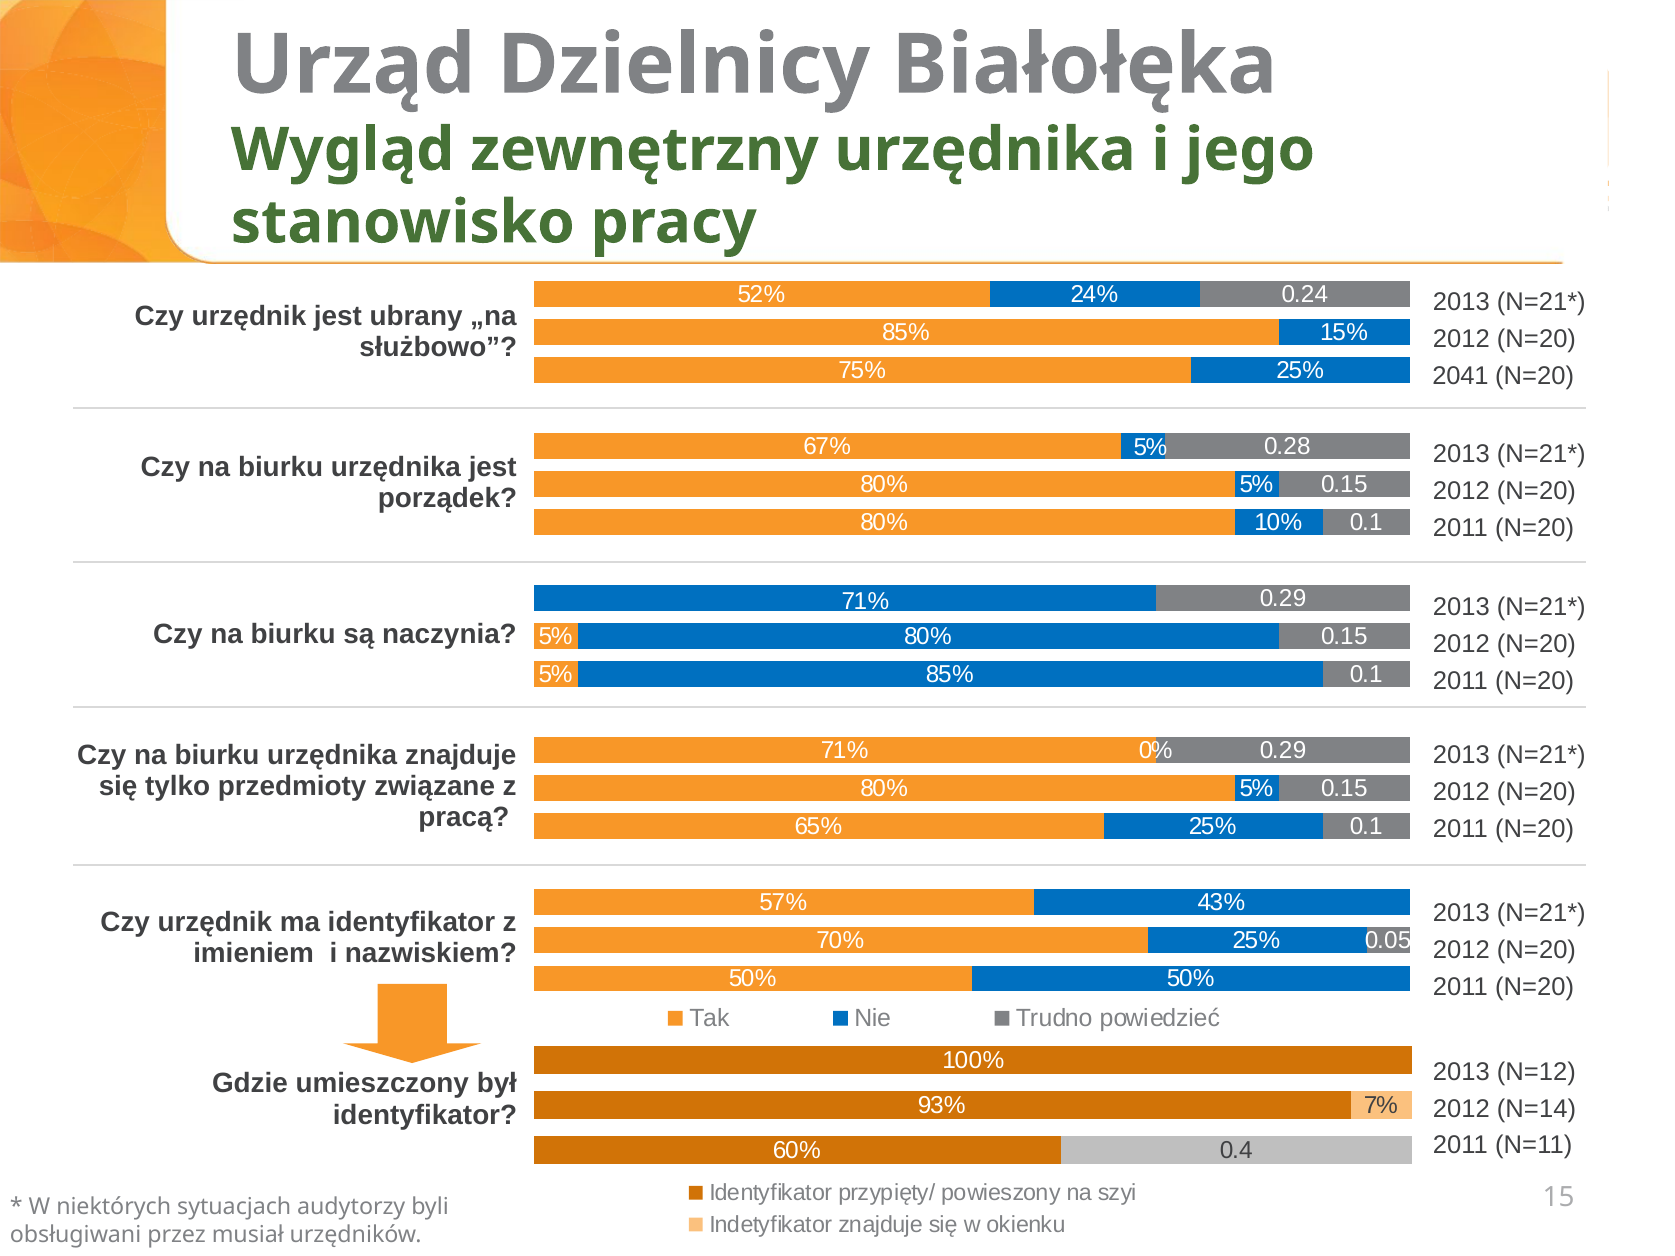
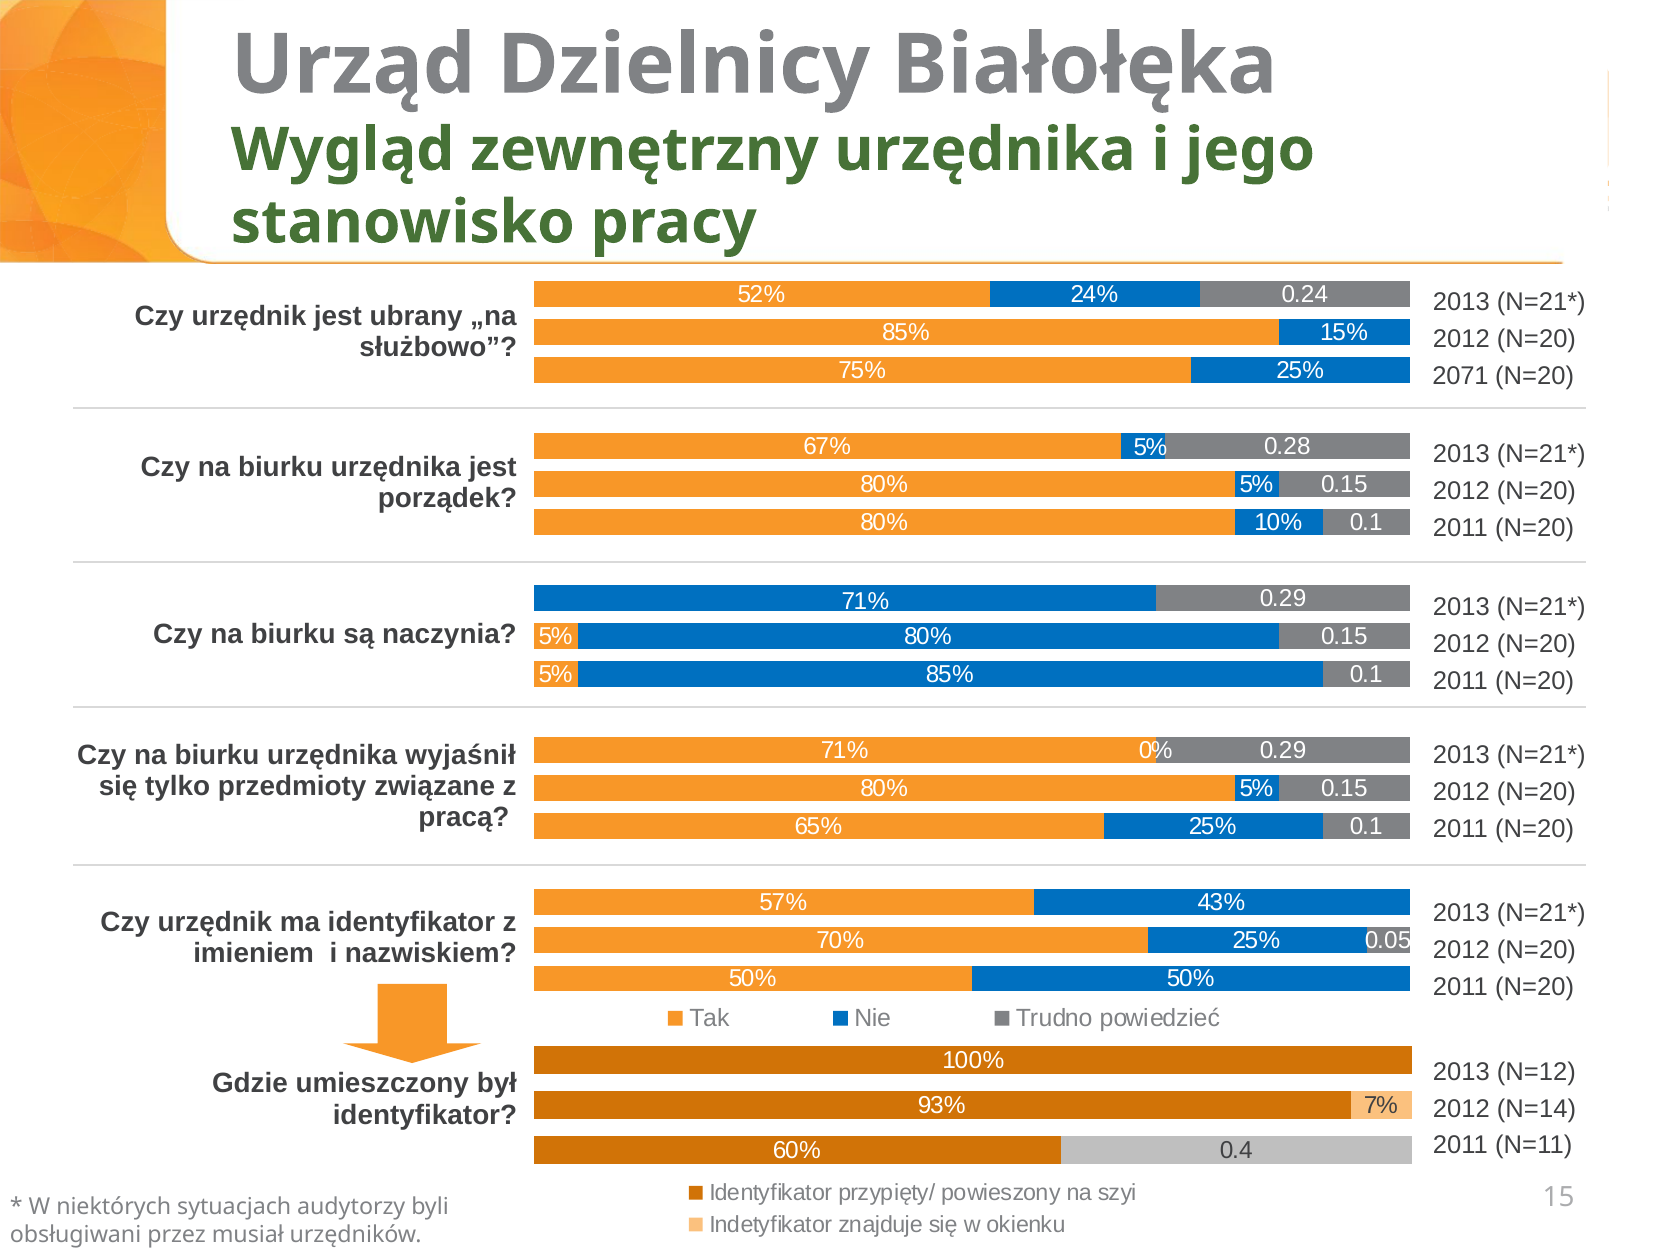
2041: 2041 -> 2071 (1460, 376)
urzędnika znajduje: znajduje -> wyjaśnił (461, 755)
